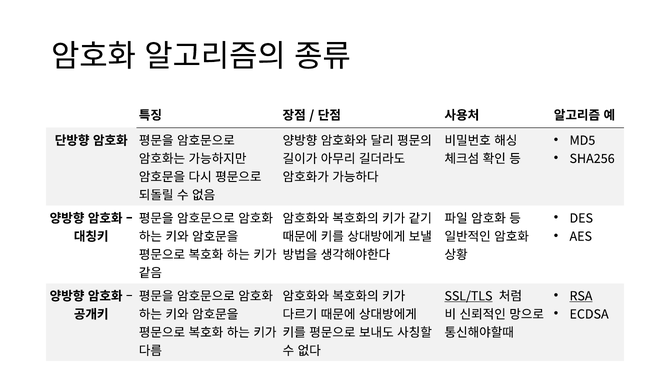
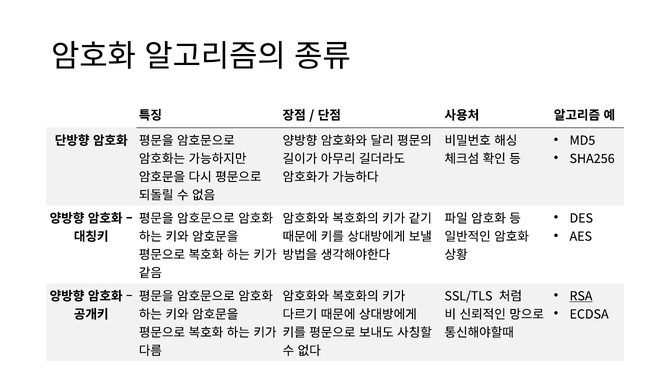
SSL/TLS underline: present -> none (468, 296)
